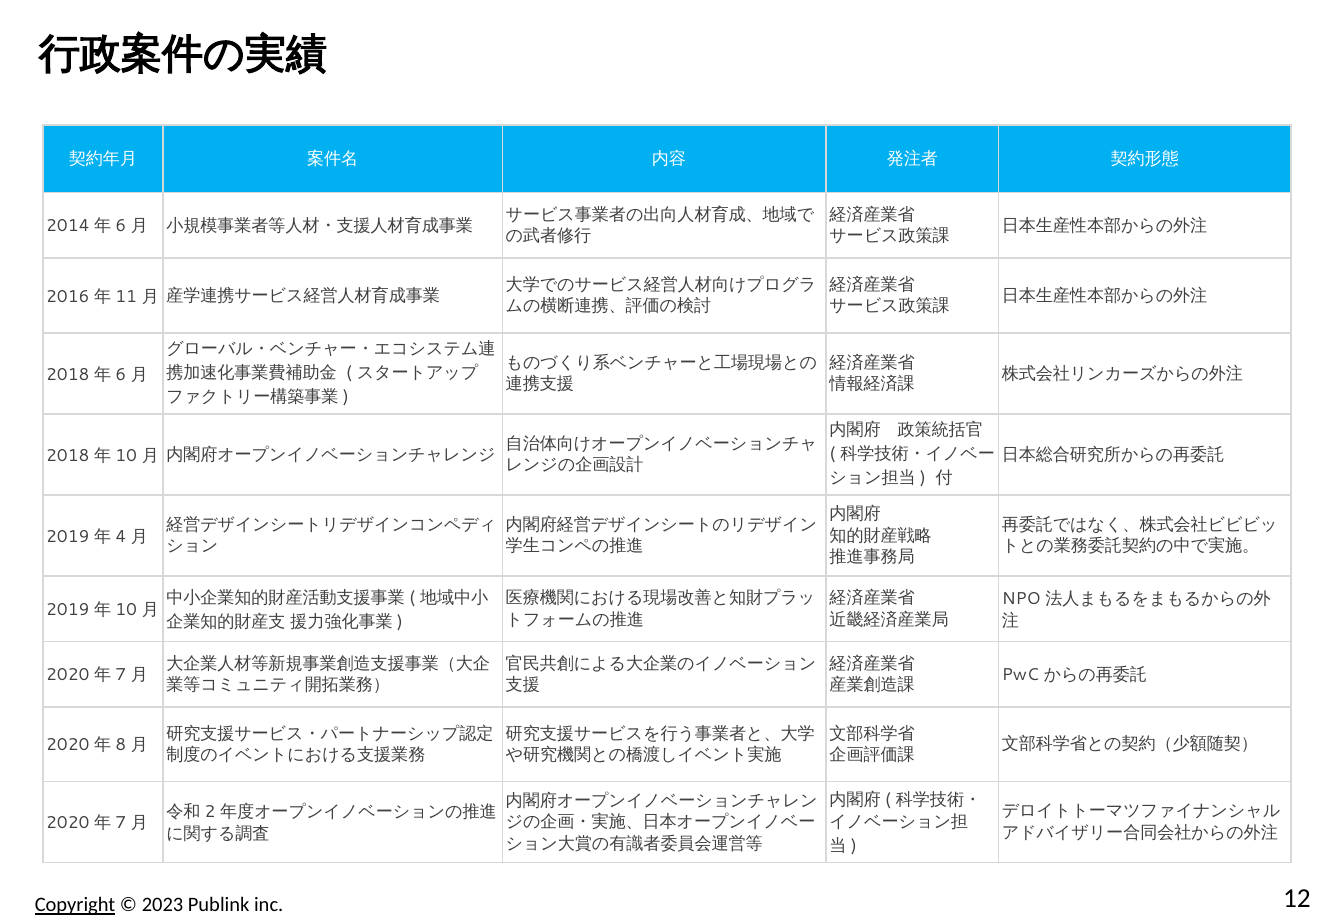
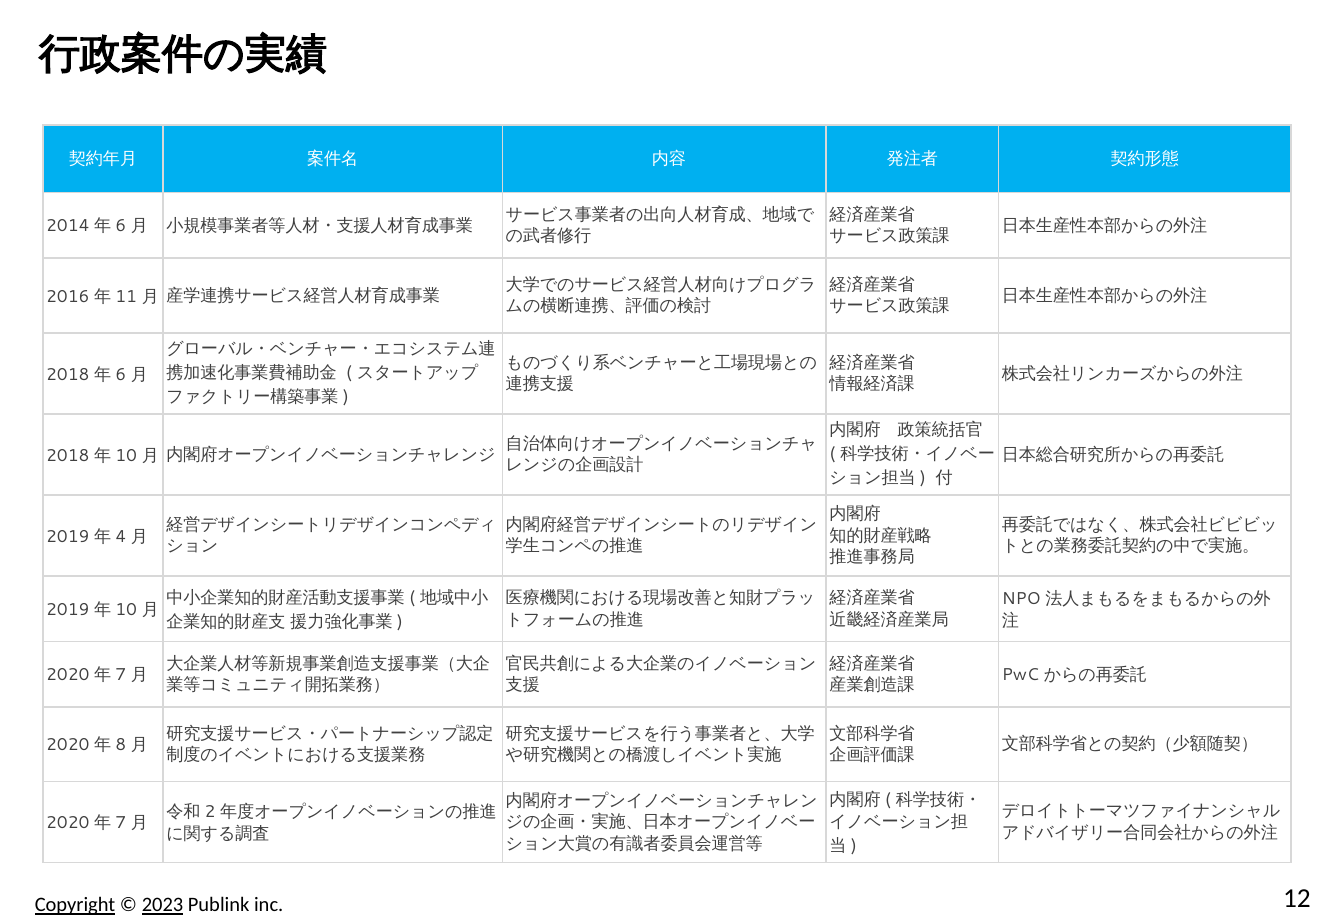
2023 underline: none -> present (163, 906)
